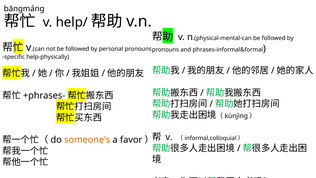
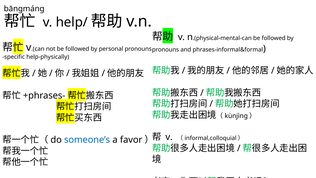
someone’s colour: orange -> blue (87, 140)
